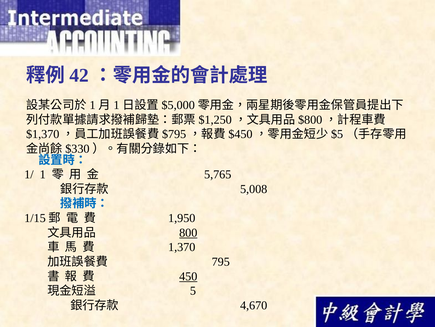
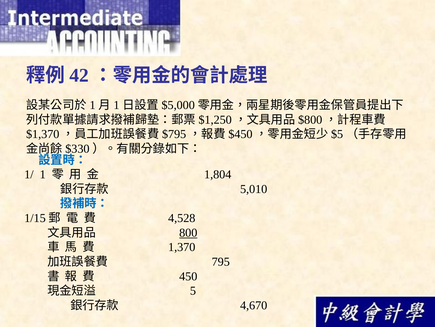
5,765: 5,765 -> 1,804 (218, 174)
5,008: 5,008 -> 5,010 (254, 189)
1,950: 1,950 -> 4,528 (182, 218)
450 underline: present -> none (188, 276)
